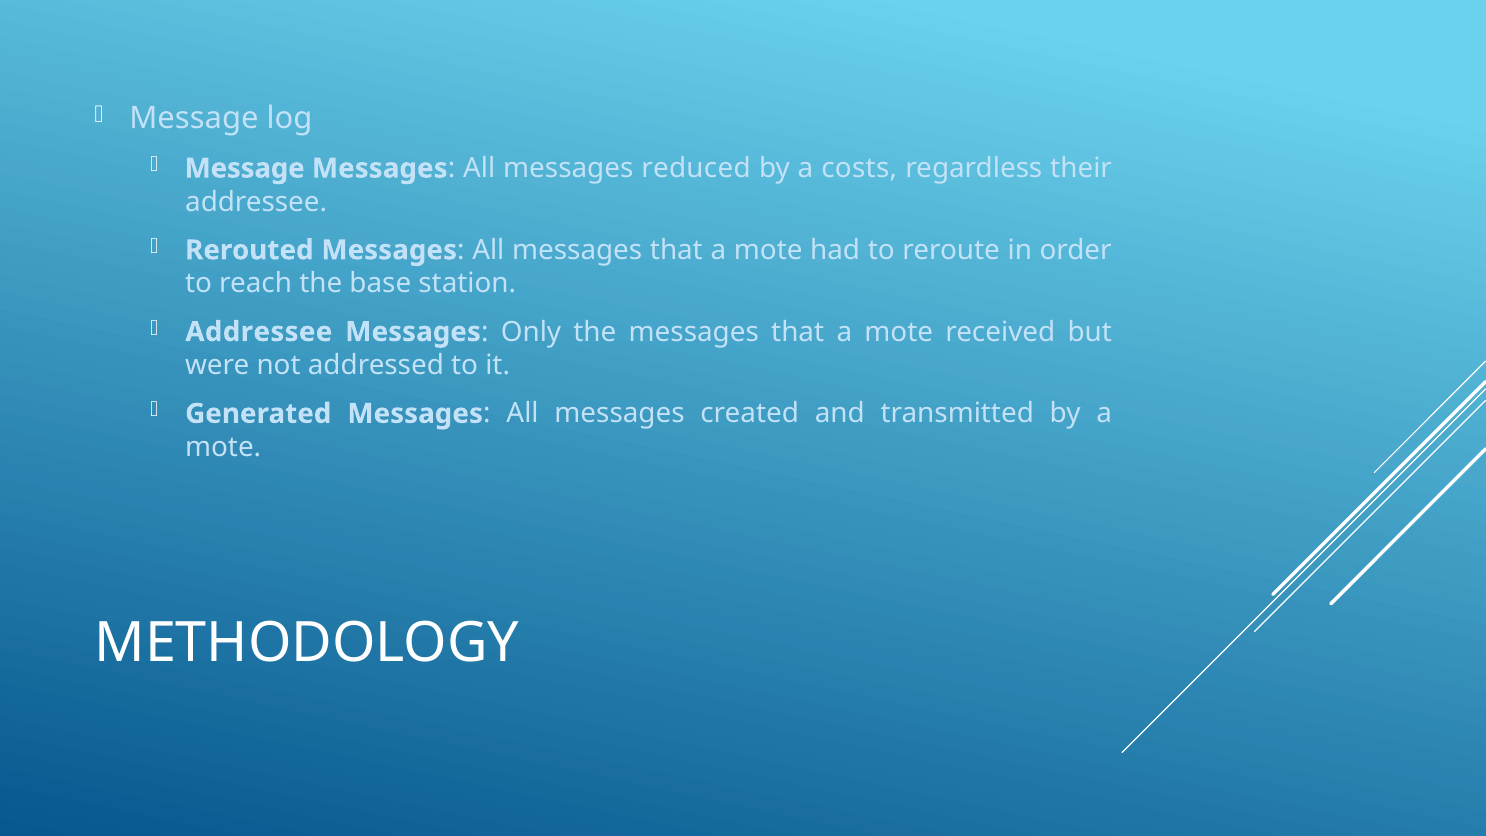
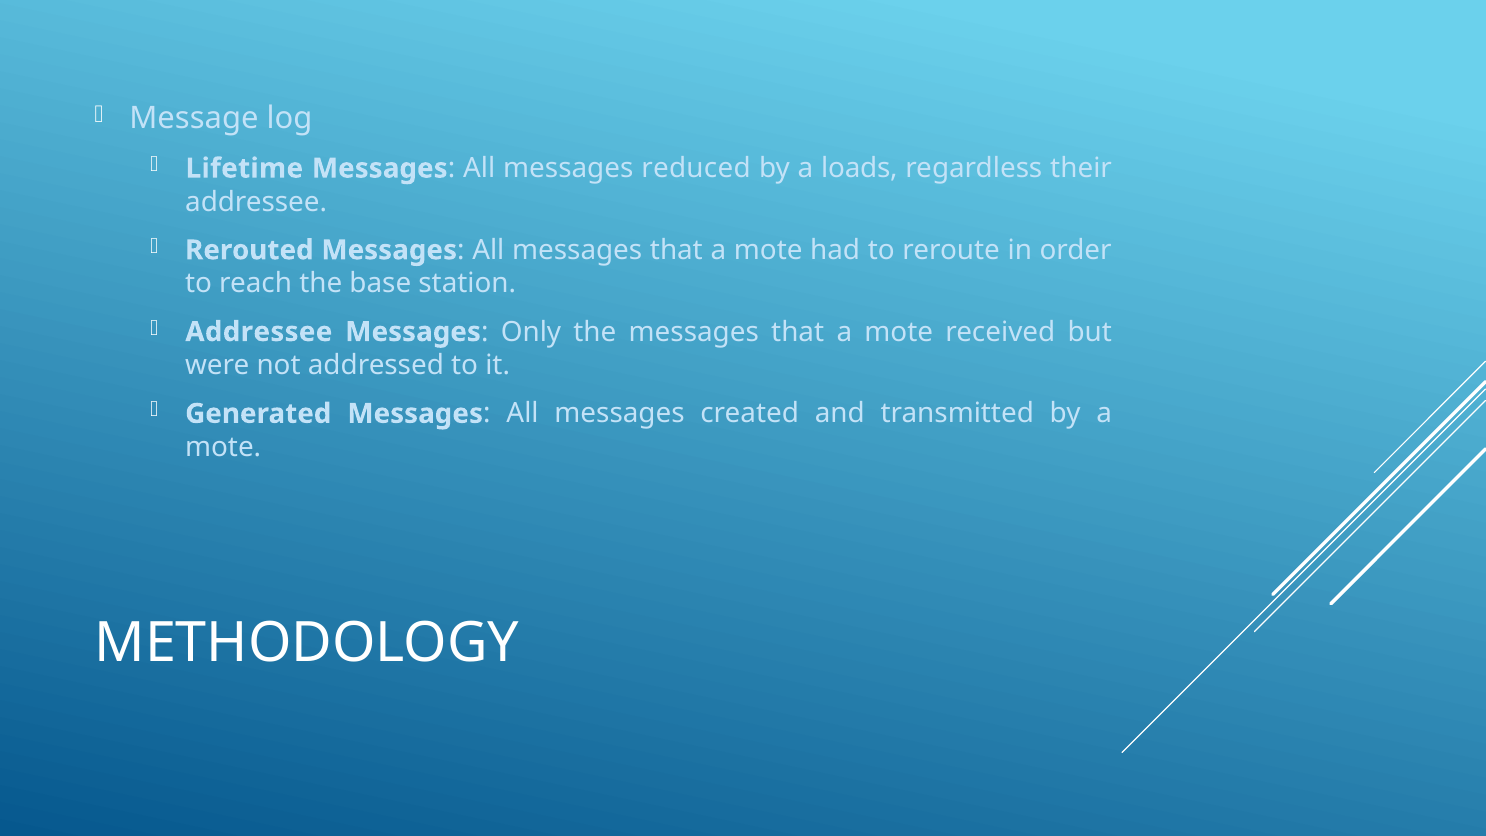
Message: Message -> Lifetime (244, 168)
costs: costs -> loads (859, 168)
